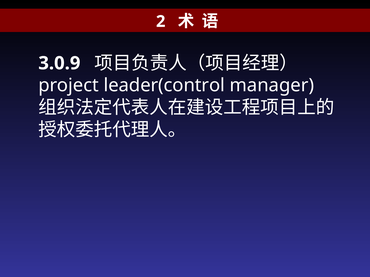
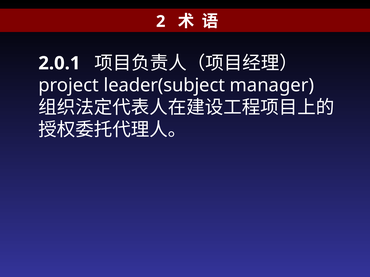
3.0.9: 3.0.9 -> 2.0.1 (59, 63)
leader(control: leader(control -> leader(subject (164, 86)
